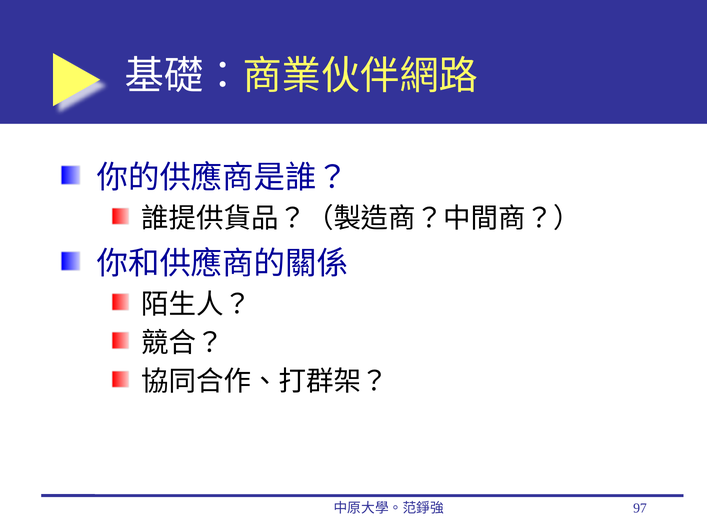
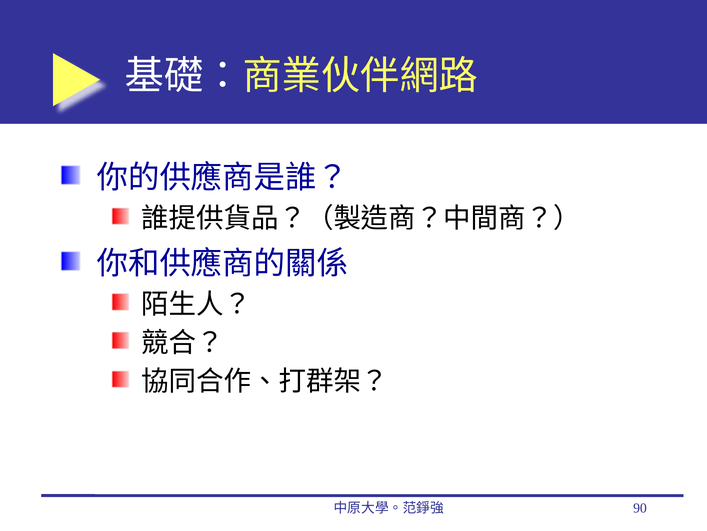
97: 97 -> 90 (640, 508)
